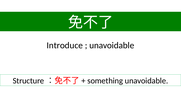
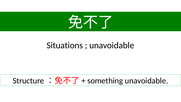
Introduce: Introduce -> Situations (65, 45)
